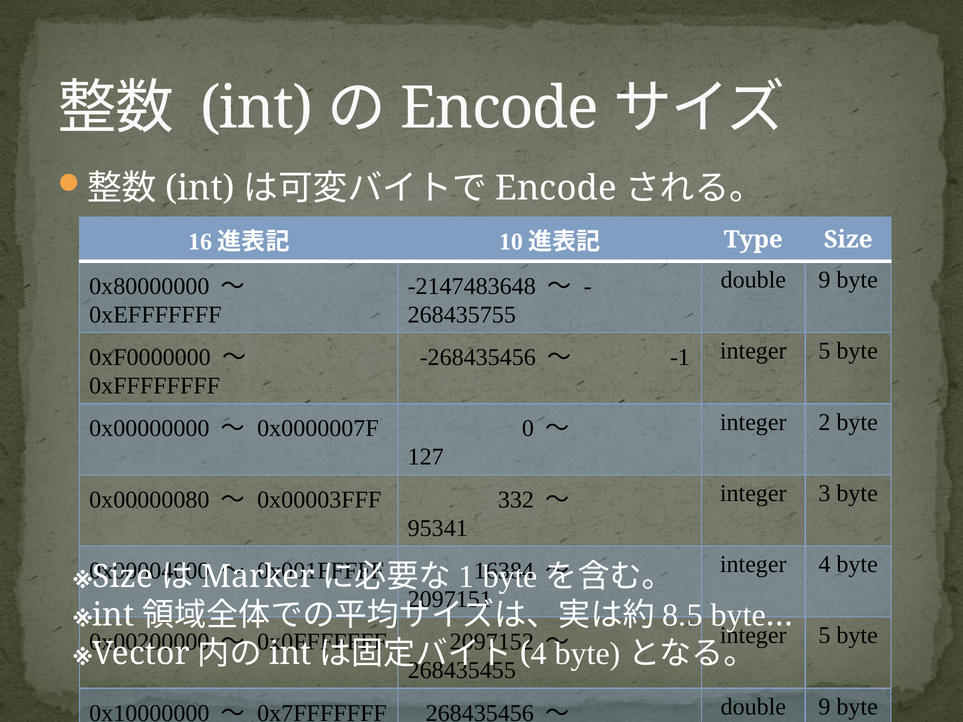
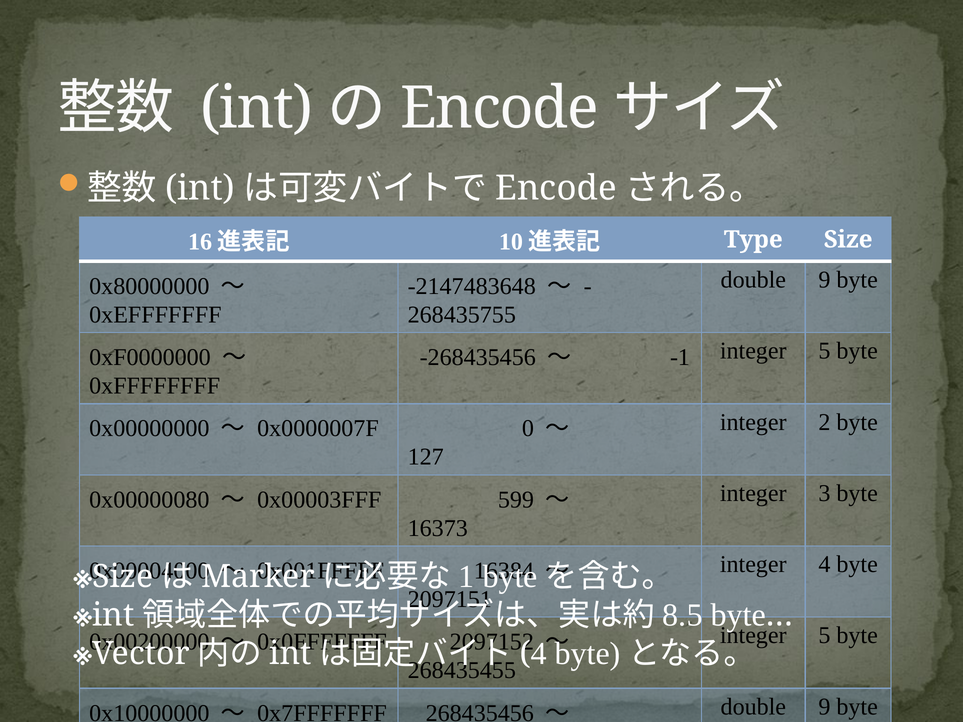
332: 332 -> 599 (516, 500)
95341: 95341 -> 16373 (438, 528)
